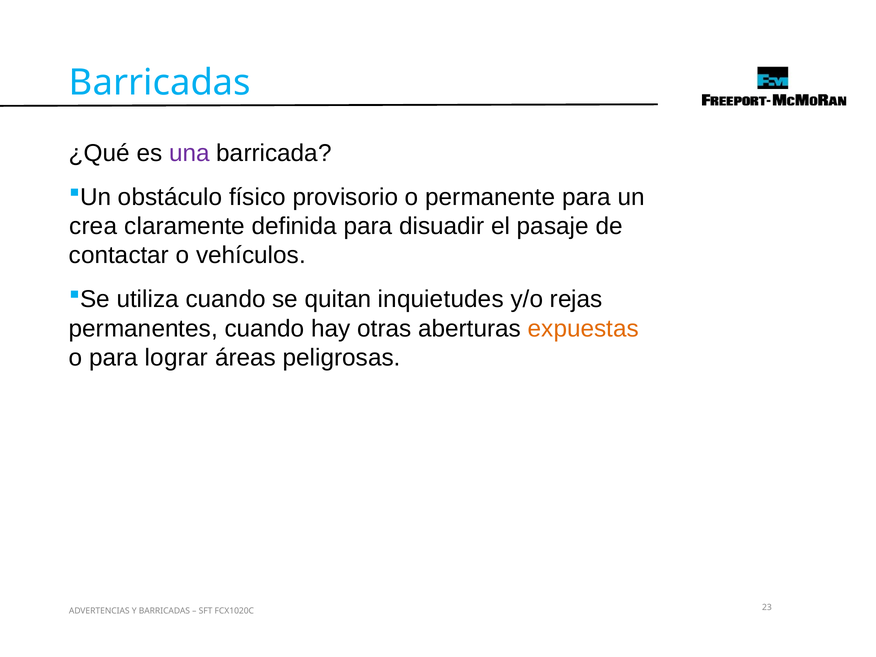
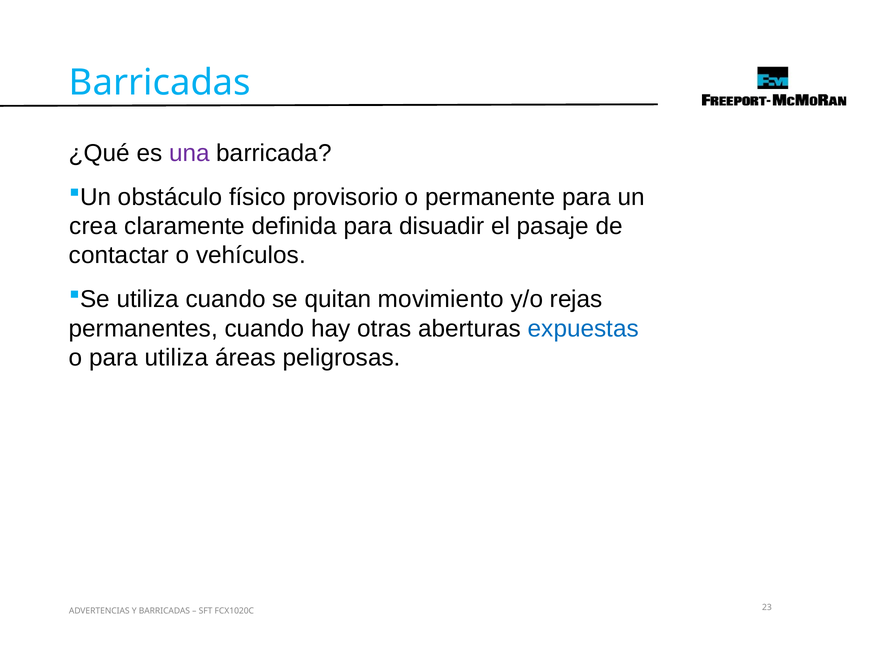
inquietudes: inquietudes -> movimiento (441, 299)
expuestas colour: orange -> blue (583, 328)
para lograr: lograr -> utiliza (176, 358)
